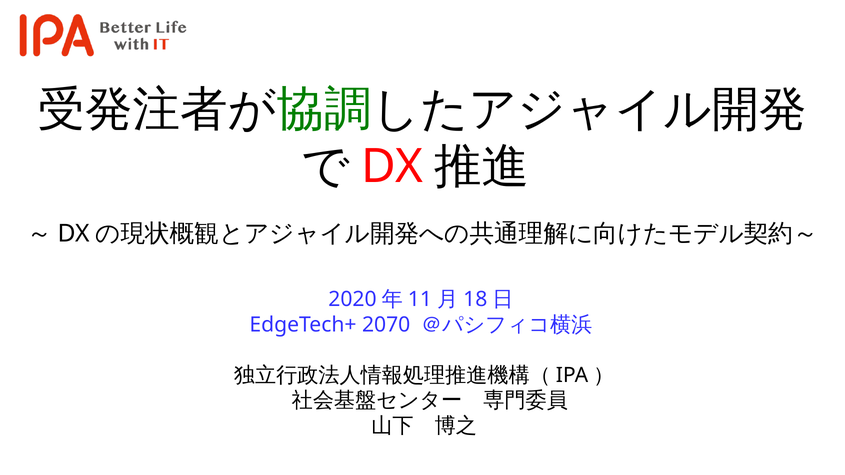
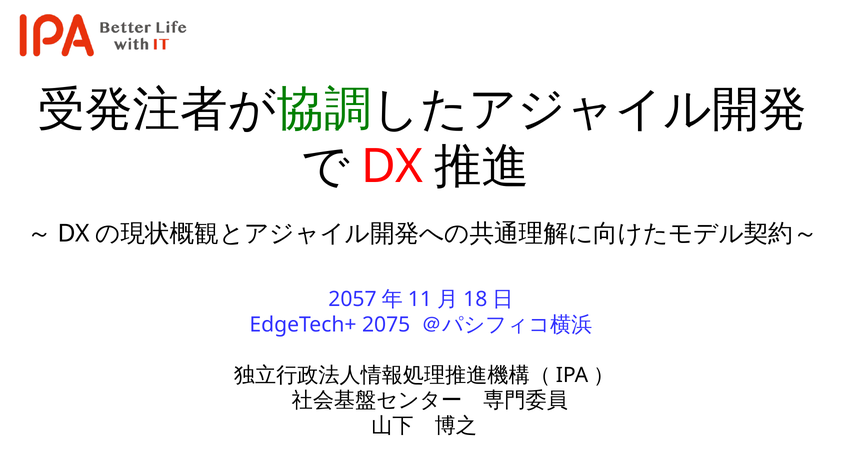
2020: 2020 -> 2057 (352, 300)
2070: 2070 -> 2075 (386, 325)
